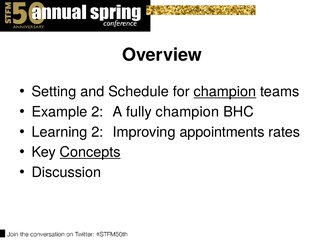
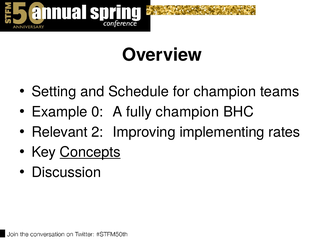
champion underline: present -> none (225, 92)
Example 2: 2 -> 0 (97, 112)
Learning: Learning -> Relevant (60, 132)
appointments: appointments -> implementing (222, 132)
